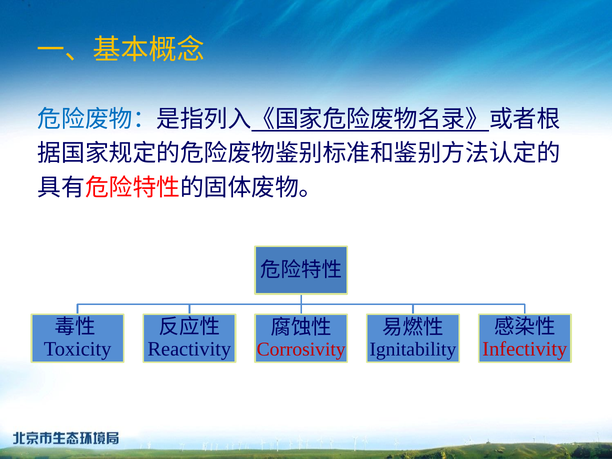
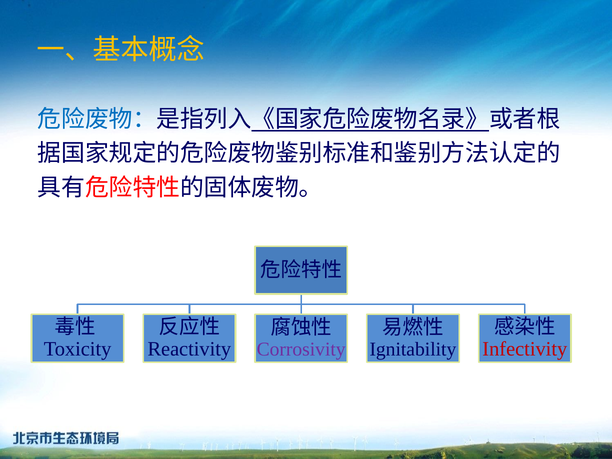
Corrosivity colour: red -> purple (301, 349)
